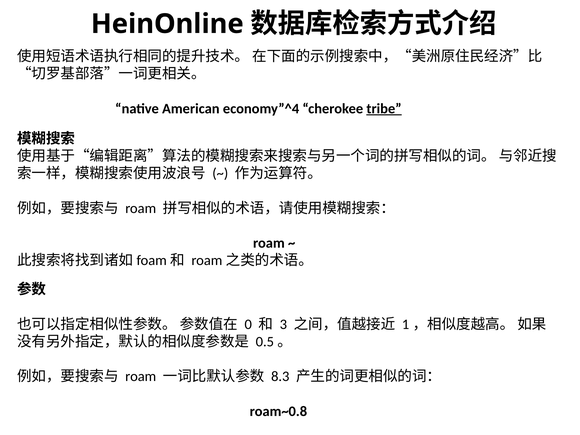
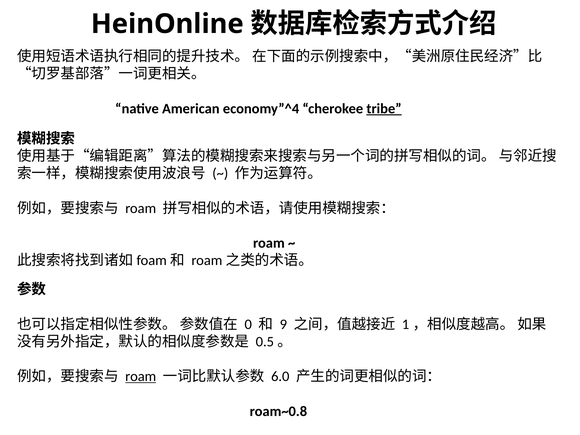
3: 3 -> 9 (283, 324)
roam underline: none -> present (141, 376)
8.3: 8.3 -> 6.0 (280, 376)
